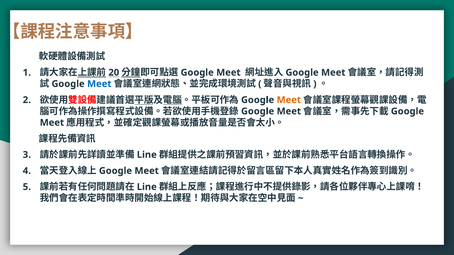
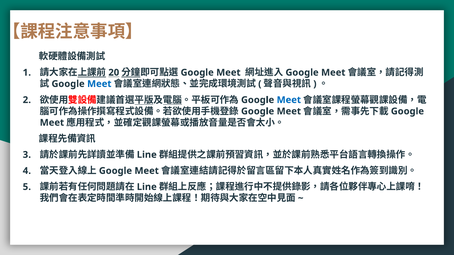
Meet colour: orange -> blue (289, 100)
